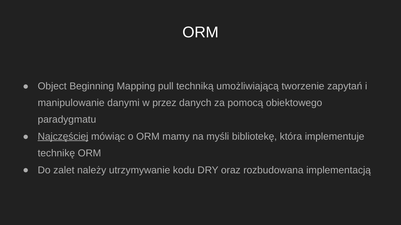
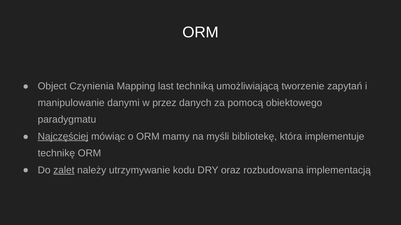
Beginning: Beginning -> Czynienia (92, 86)
pull: pull -> last (166, 86)
zalet underline: none -> present (64, 170)
